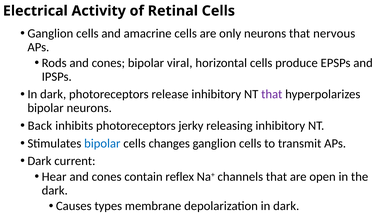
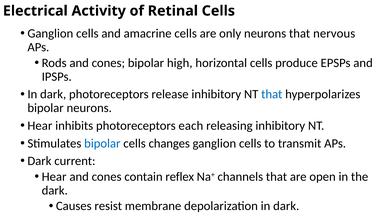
viral: viral -> high (180, 63)
that colour: purple -> blue (272, 94)
Back: Back -> Hear (40, 126)
jerky: jerky -> each (191, 126)
types: types -> resist (108, 206)
